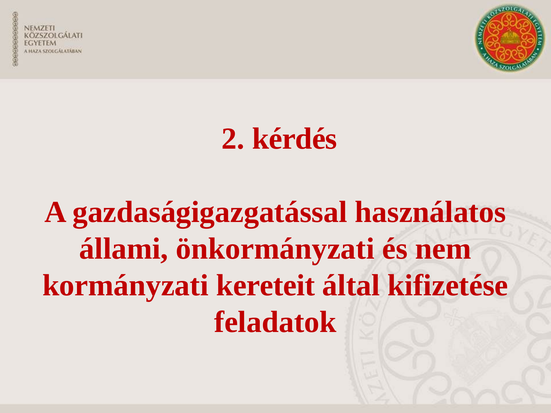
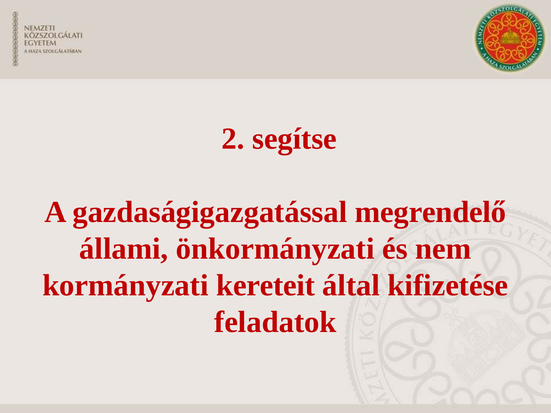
kérdés: kérdés -> segítse (295, 139)
használatos: használatos -> megrendelő (431, 212)
